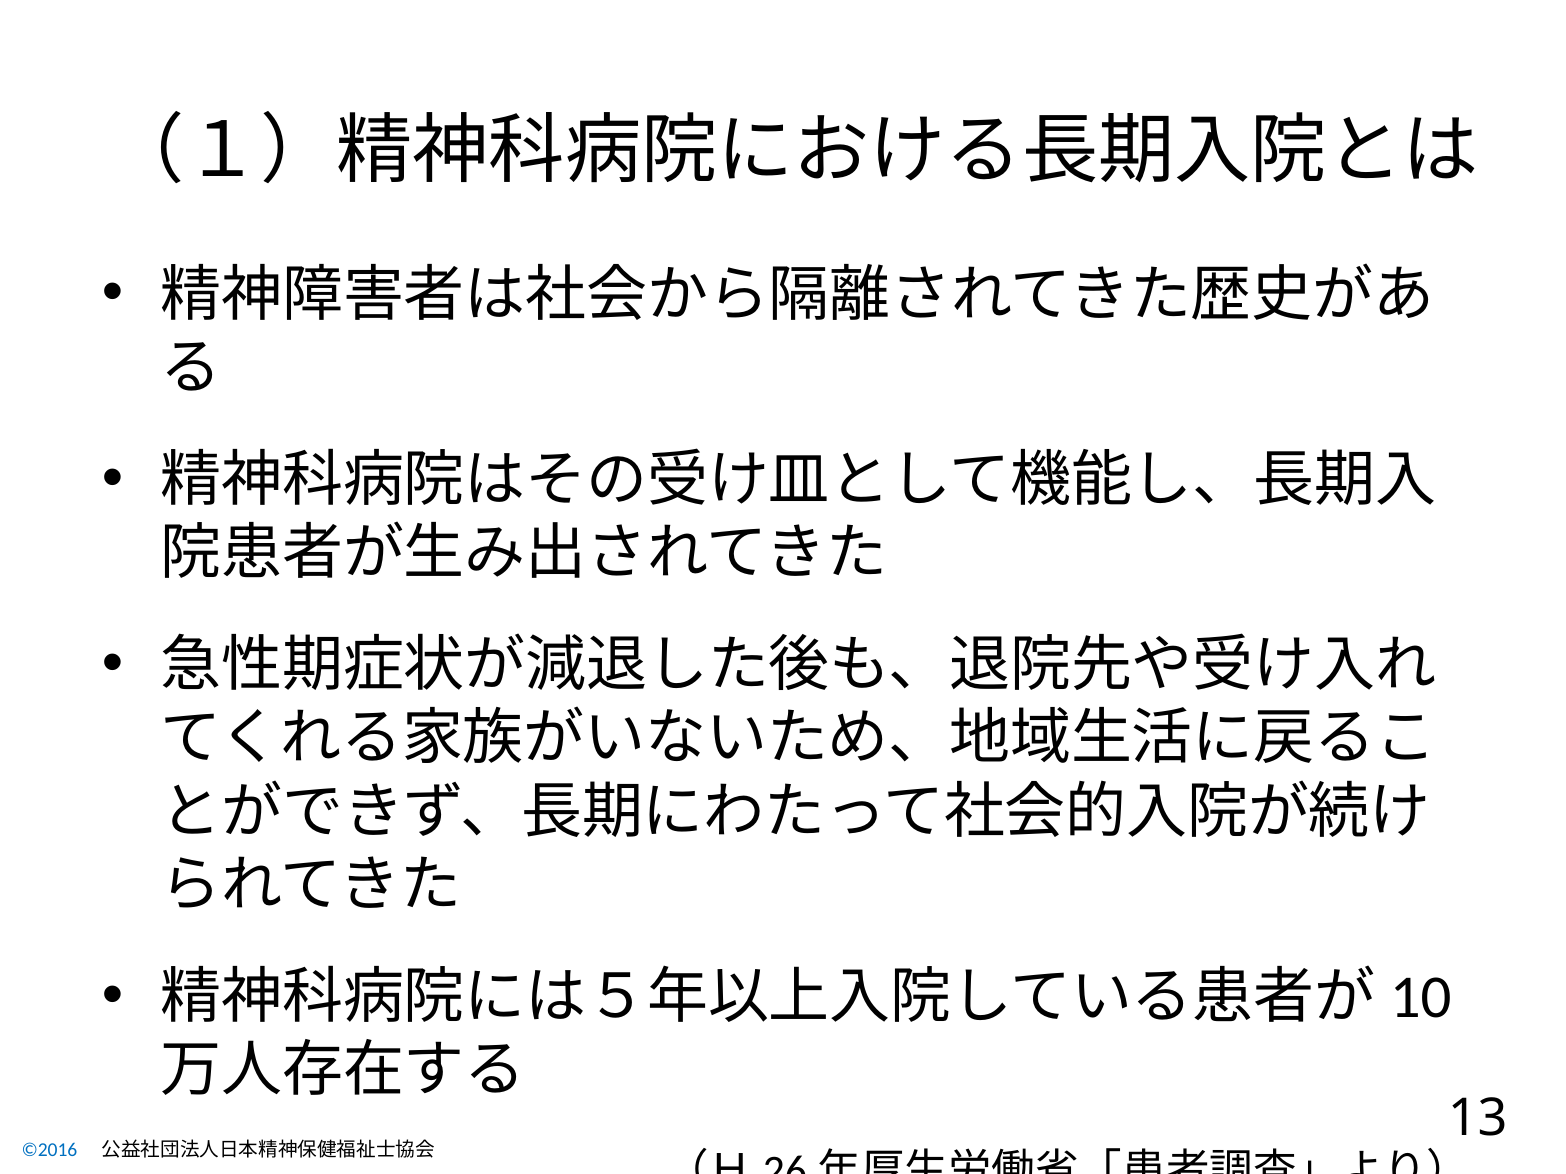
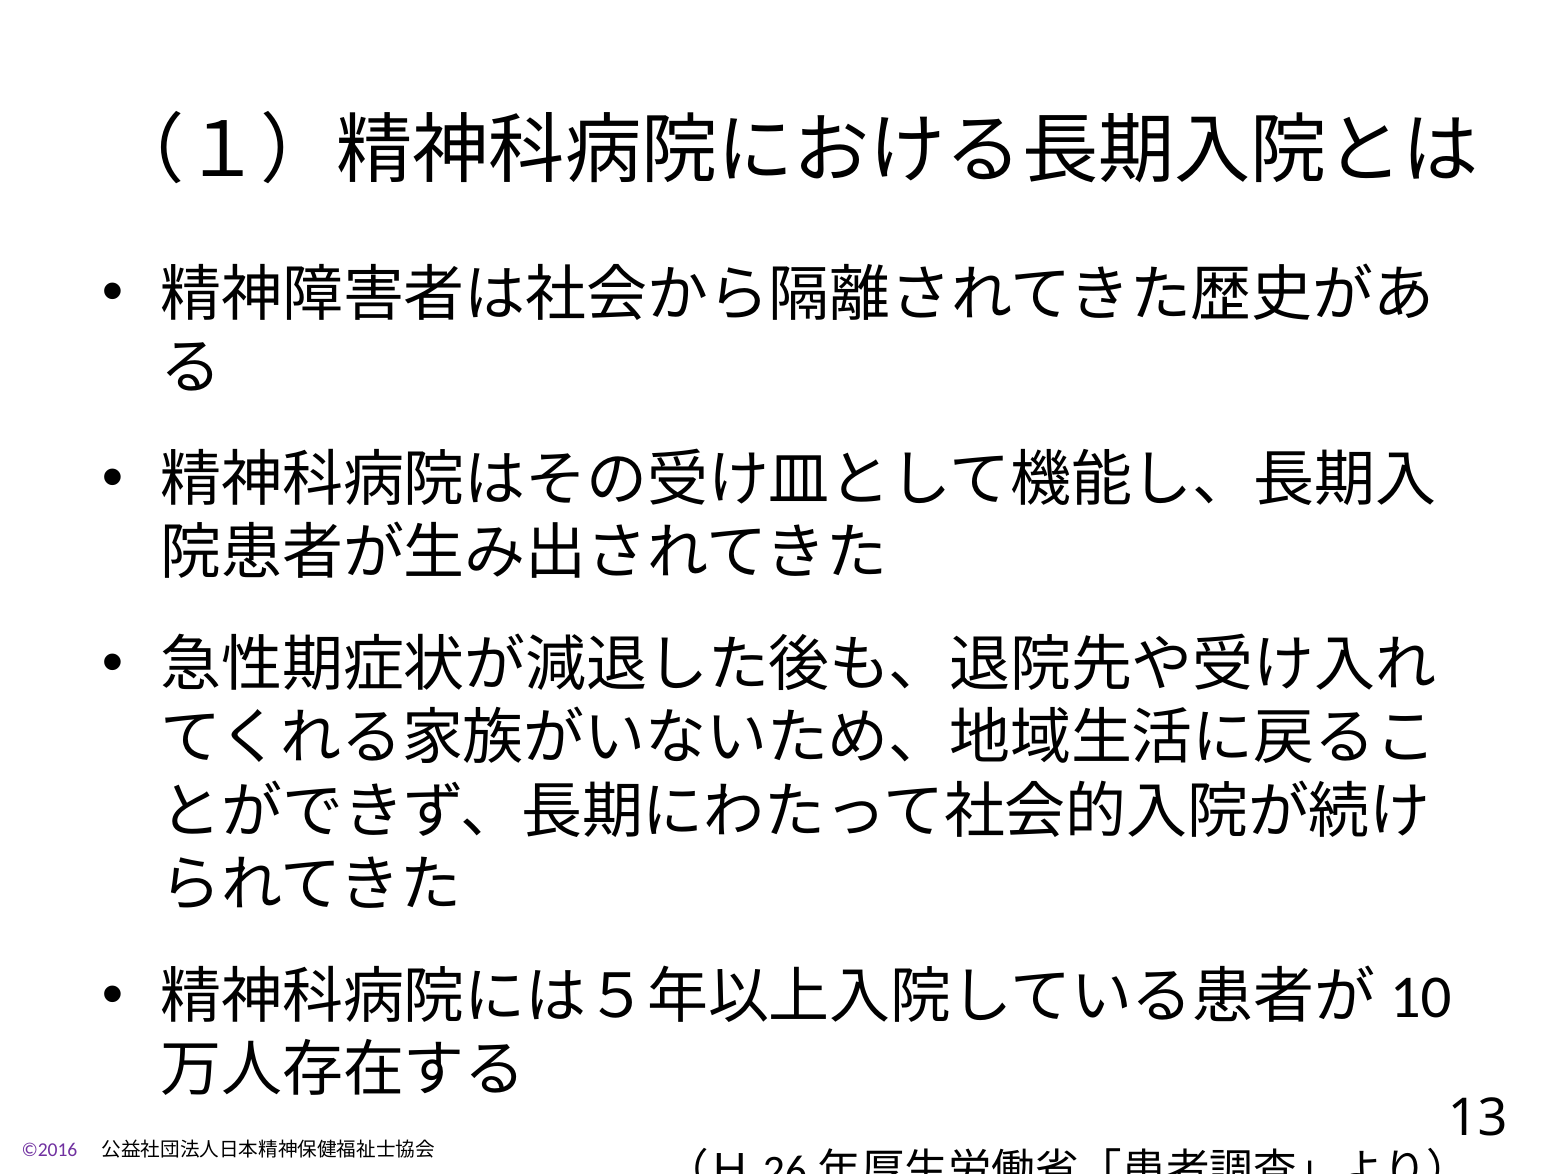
©2016 colour: blue -> purple (49, 1151)
